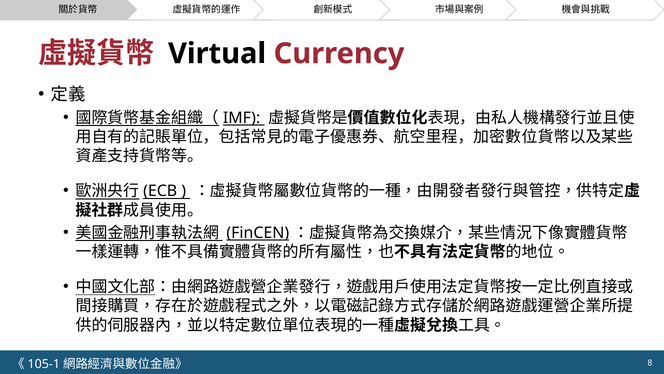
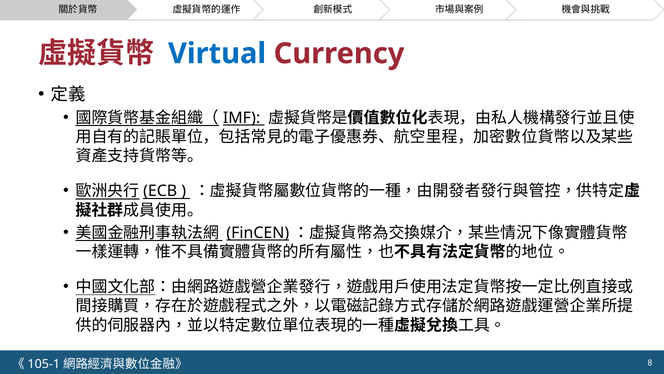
Virtual colour: black -> blue (217, 54)
